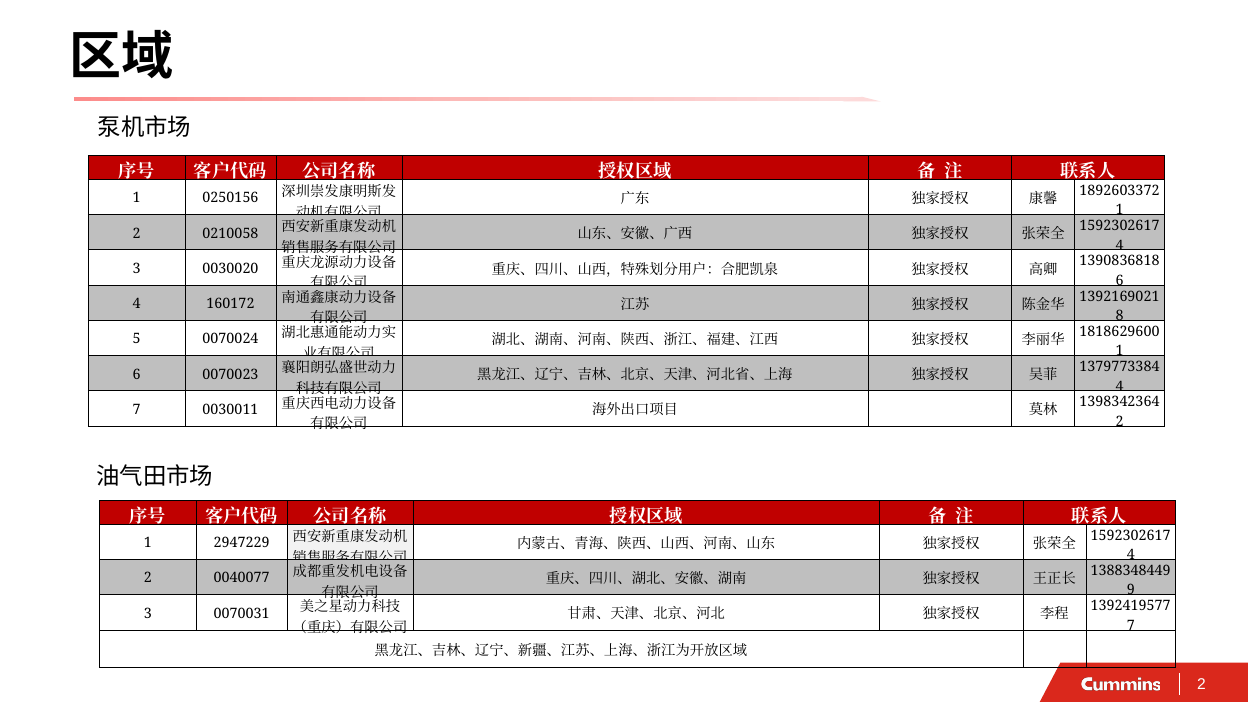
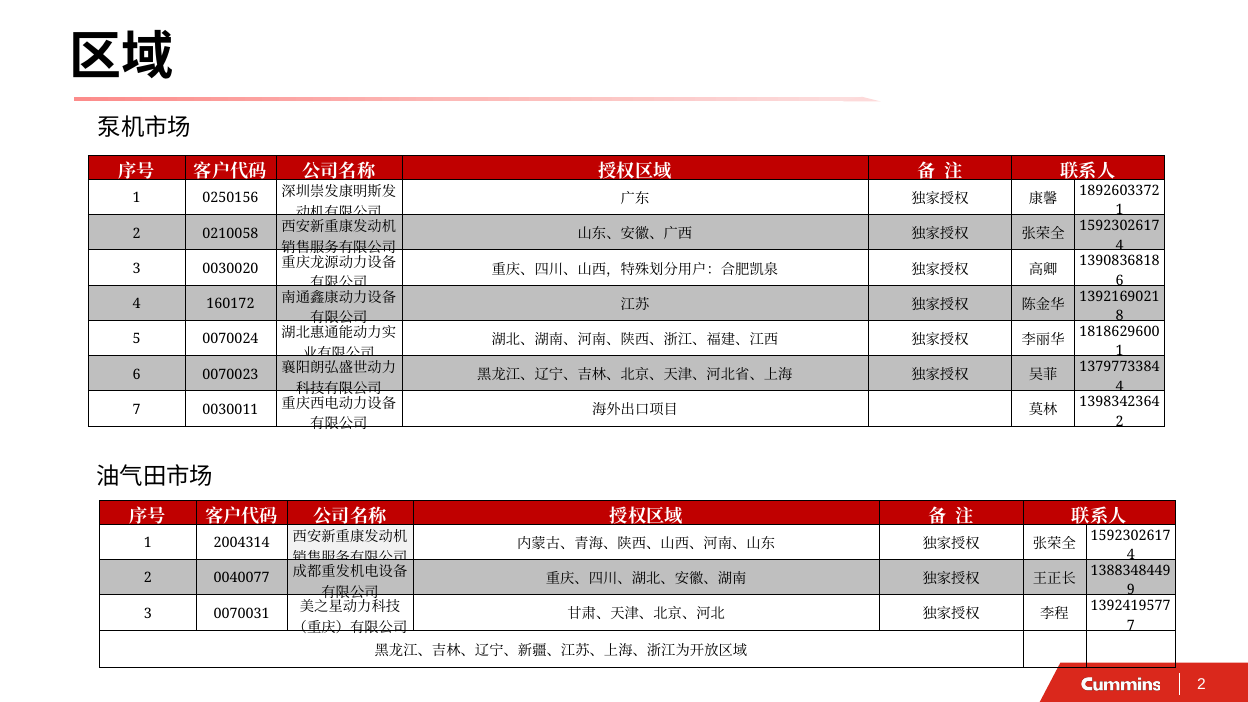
2947229: 2947229 -> 2004314 (242, 543)
